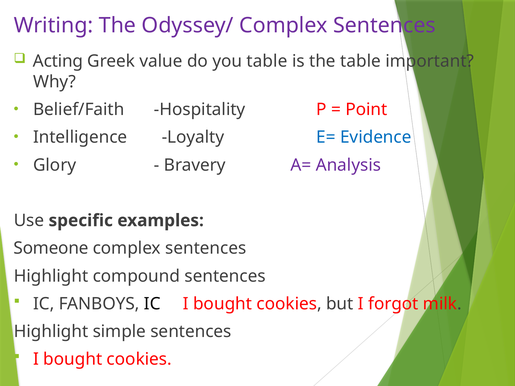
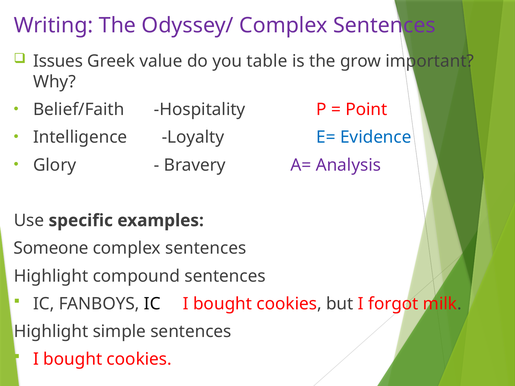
Acting: Acting -> Issues (58, 61)
the table: table -> grow (361, 61)
